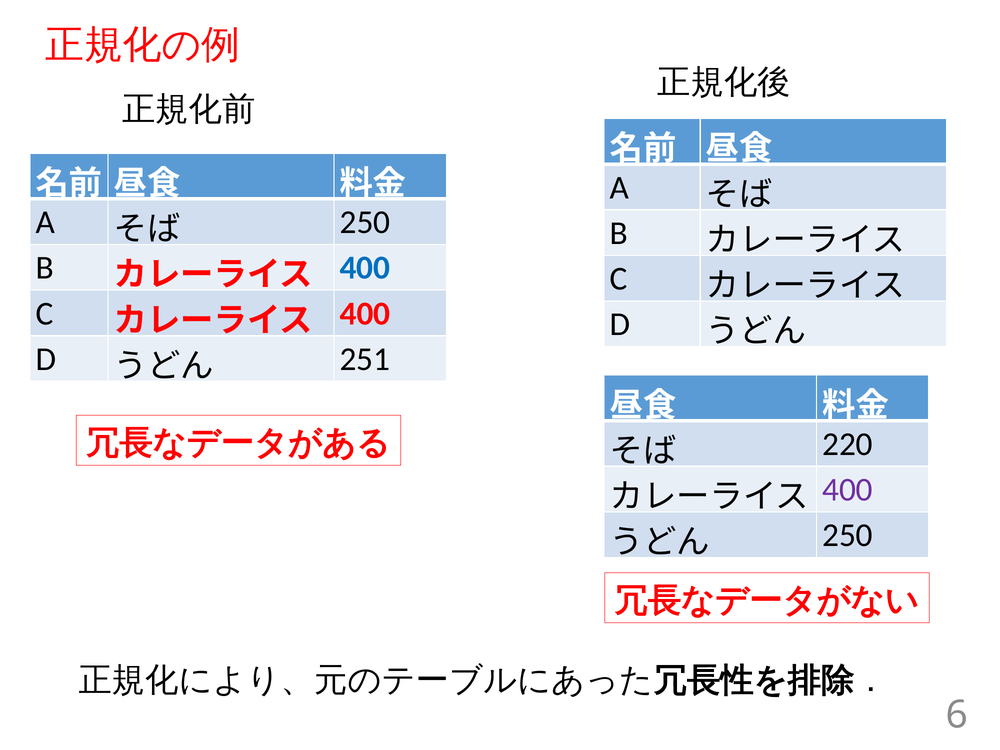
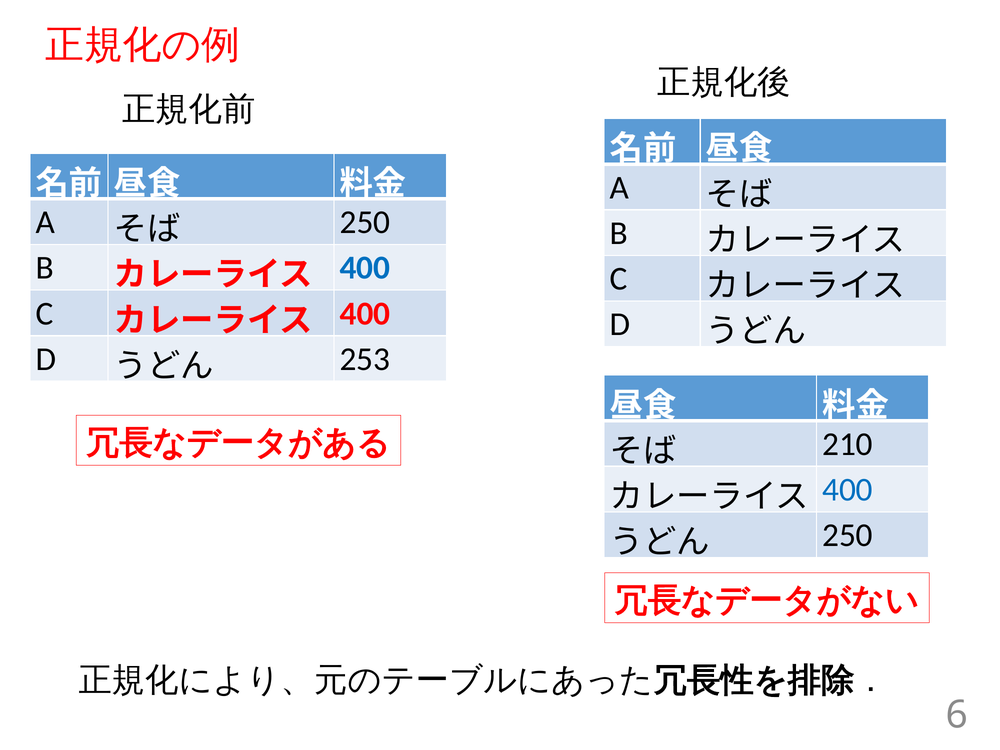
251: 251 -> 253 (365, 359)
220: 220 -> 210 (848, 444)
400 colour: purple -> blue (848, 490)
